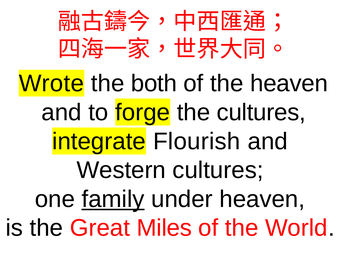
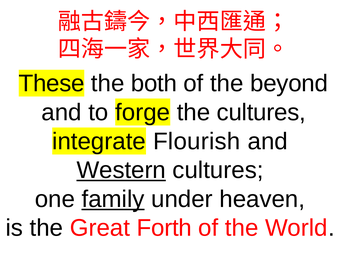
Wrote: Wrote -> These (52, 84)
the heaven: heaven -> beyond (289, 84)
Western underline: none -> present (121, 170)
Miles: Miles -> Forth (164, 228)
